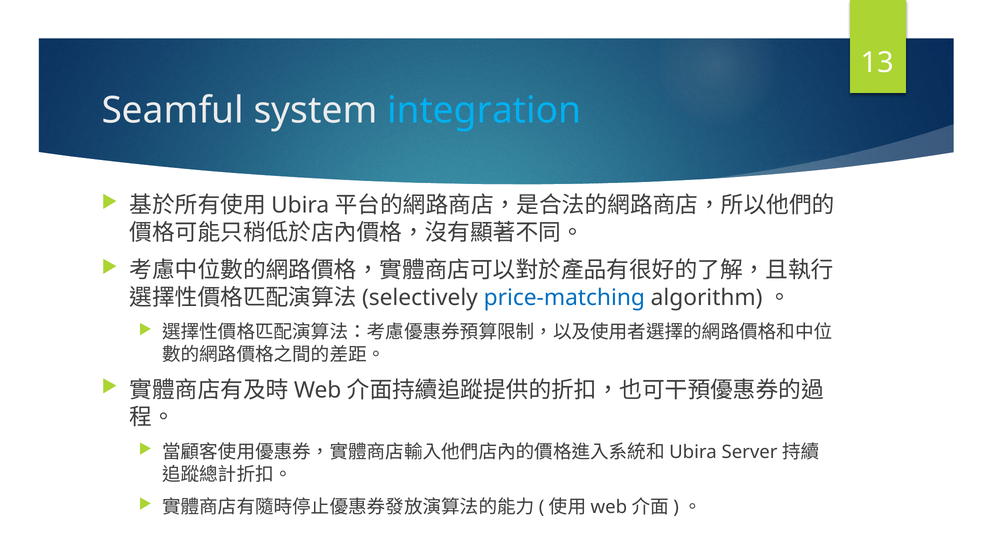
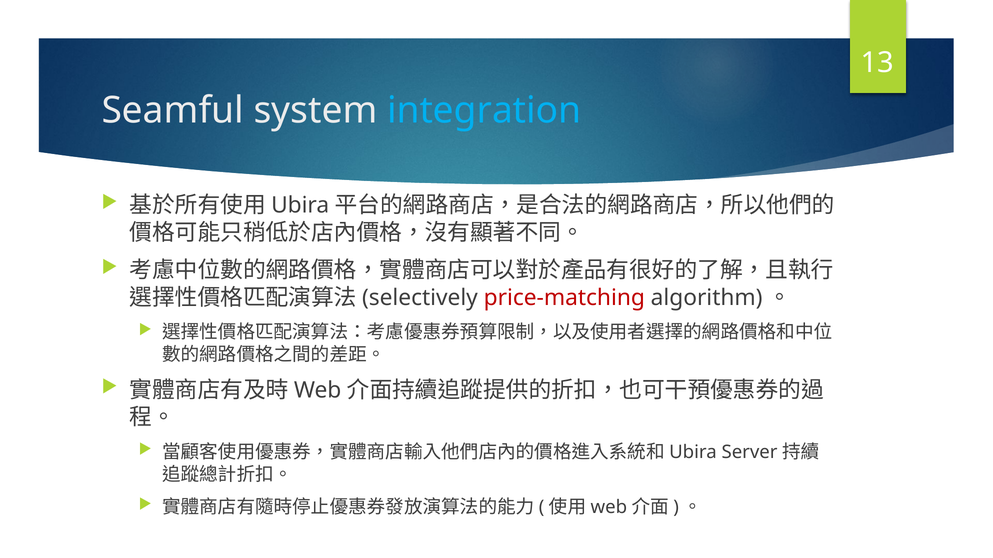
price-matching colour: blue -> red (564, 298)
